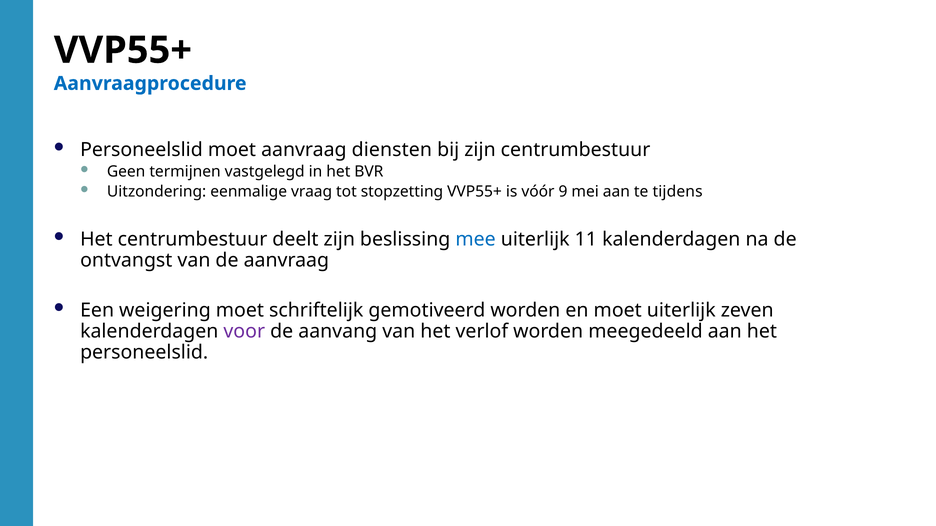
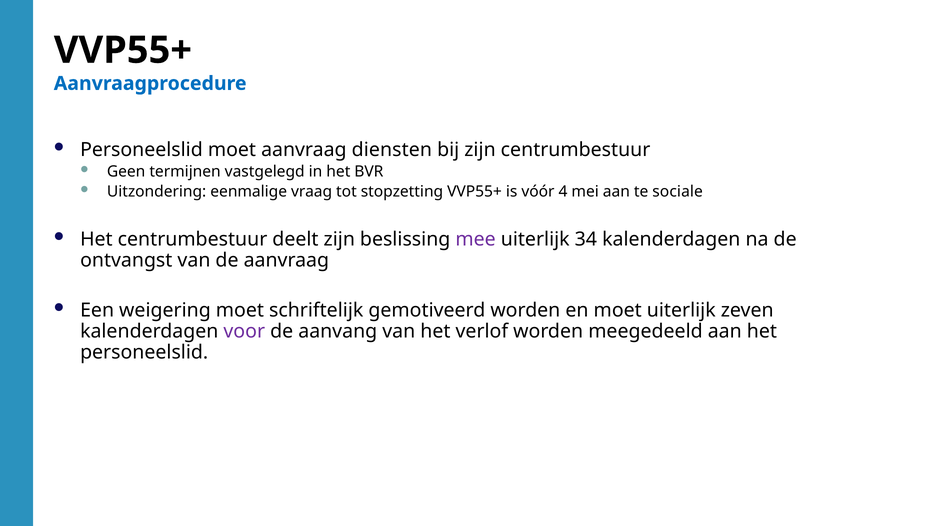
9: 9 -> 4 (563, 192)
tijdens: tijdens -> sociale (678, 192)
mee colour: blue -> purple (476, 240)
11: 11 -> 34 (586, 240)
